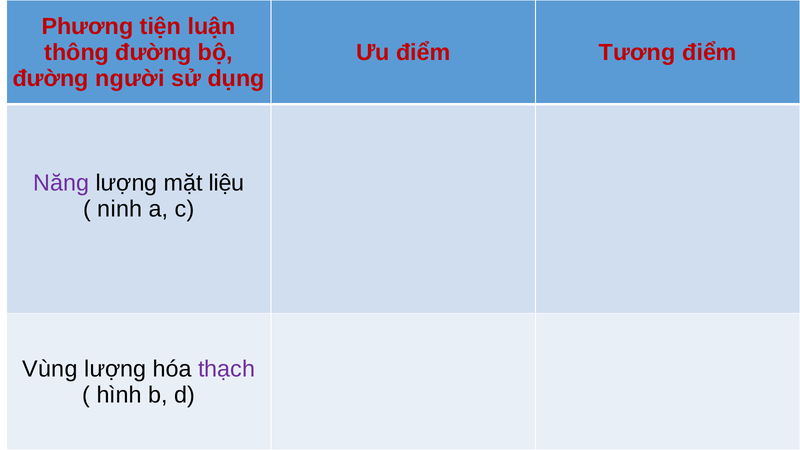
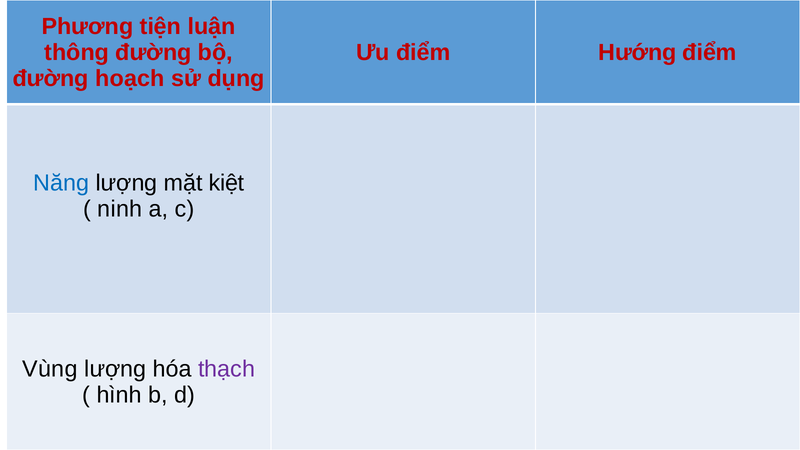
Tương: Tương -> Hướng (637, 53)
người: người -> hoạch (130, 79)
Năng colour: purple -> blue (61, 183)
liệu: liệu -> kiệt (227, 183)
